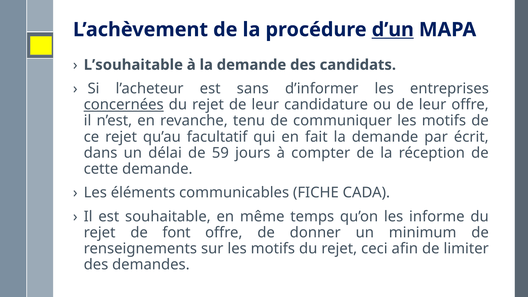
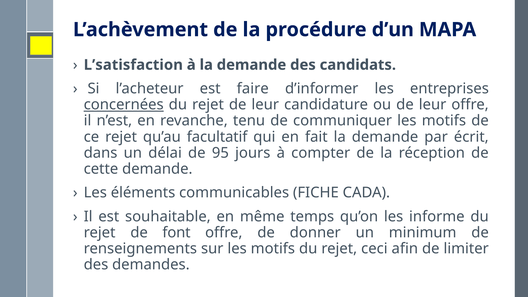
d’un underline: present -> none (393, 30)
L’souhaitable: L’souhaitable -> L’satisfaction (133, 65)
sans: sans -> faire (253, 89)
59: 59 -> 95 (220, 153)
